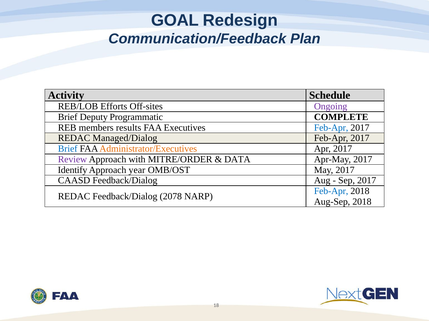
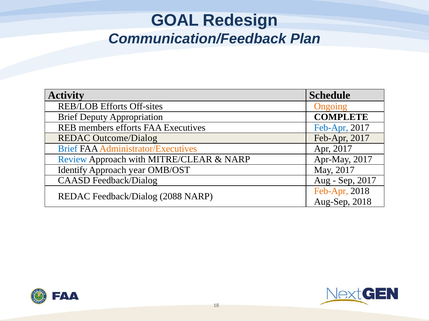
Ongoing colour: purple -> orange (331, 107)
Programmatic: Programmatic -> Appropriation (136, 117)
members results: results -> efforts (129, 128)
Managed/Dialog: Managed/Dialog -> Outcome/Dialog (125, 138)
Review colour: purple -> blue (73, 160)
MITRE/ORDER: MITRE/ORDER -> MITRE/CLEAR (180, 160)
DATA: DATA -> NARP (237, 160)
Feb-Apr colour: blue -> orange (331, 191)
2078: 2078 -> 2088 (171, 197)
